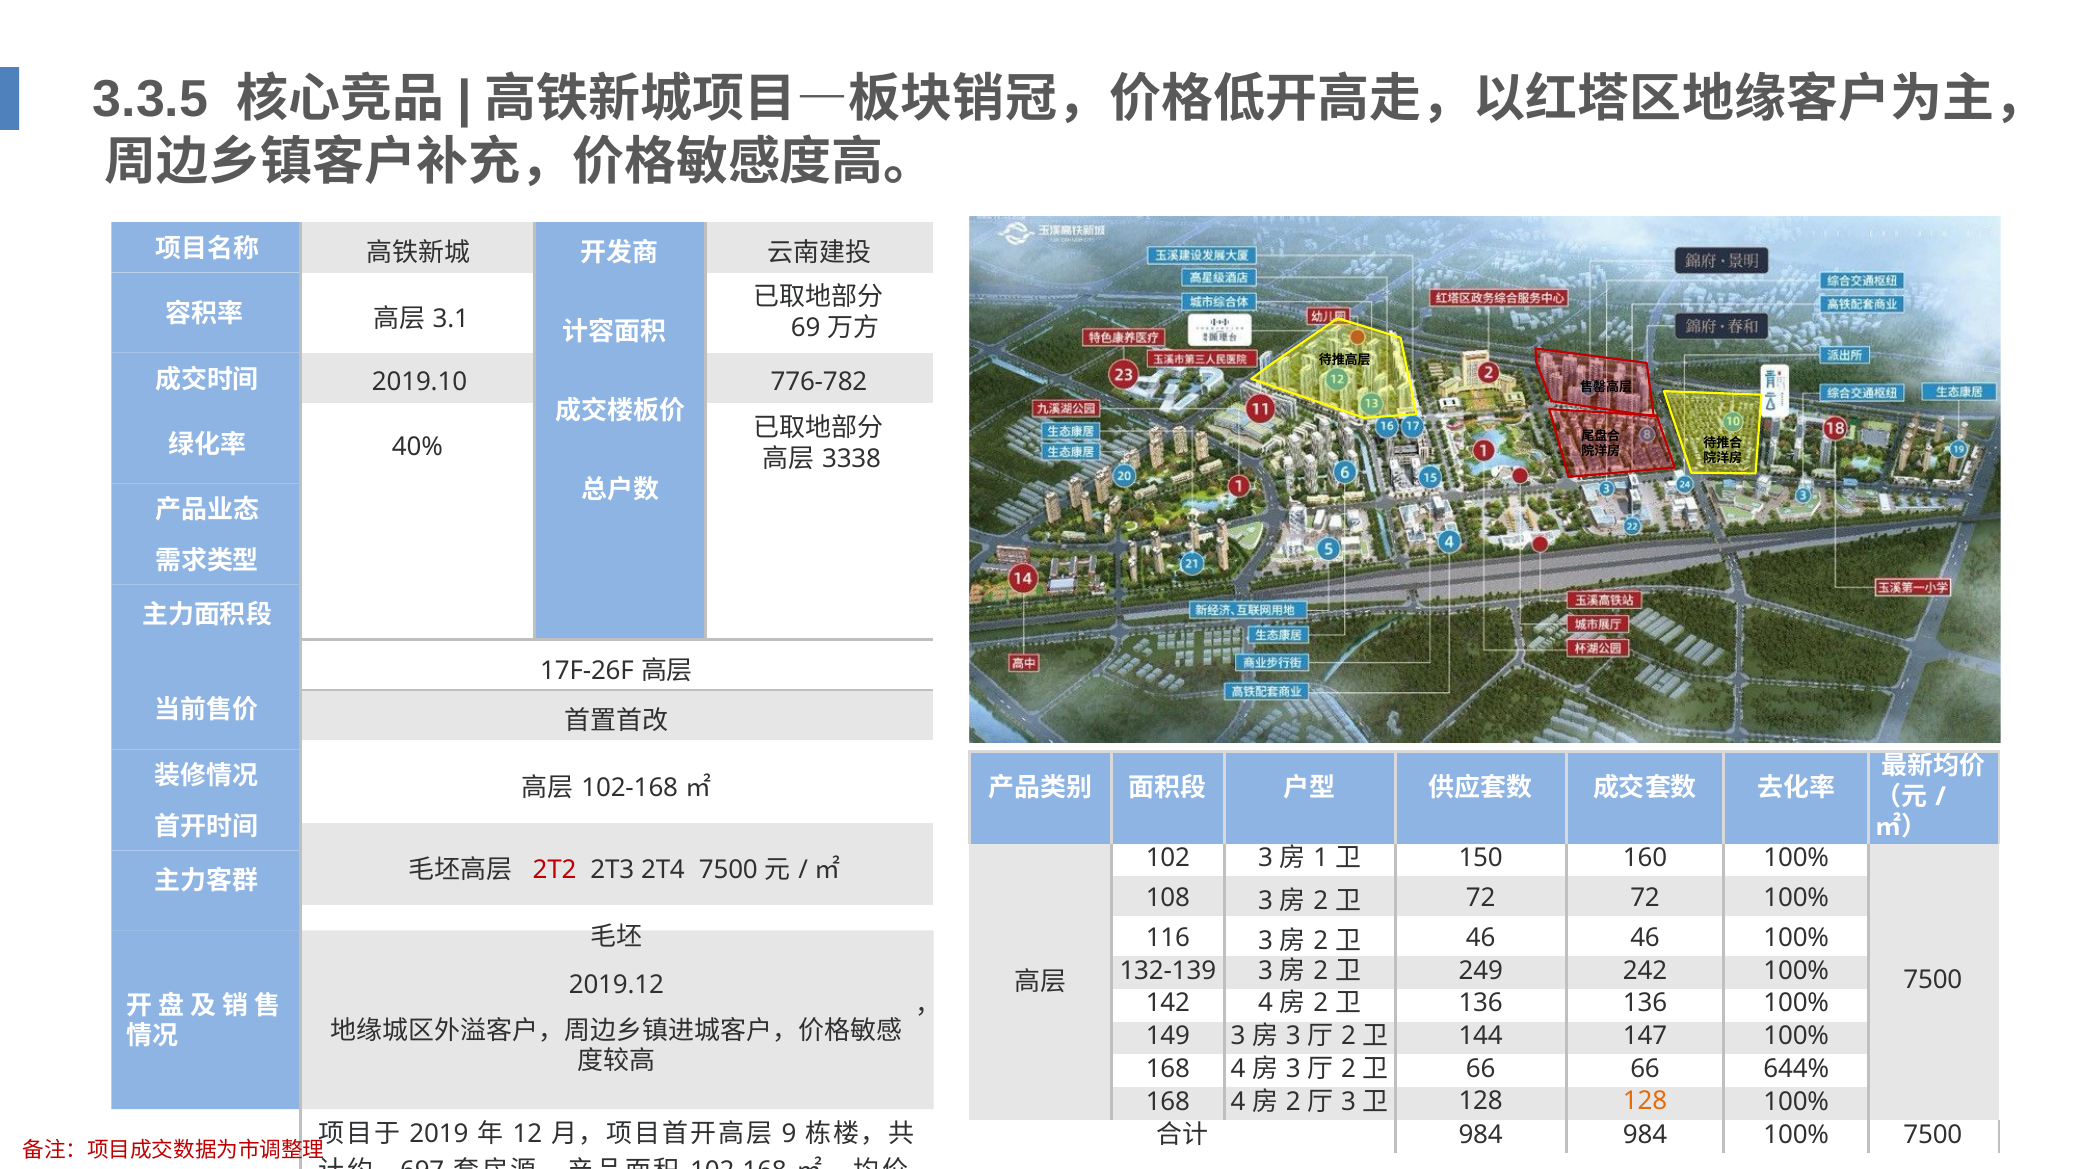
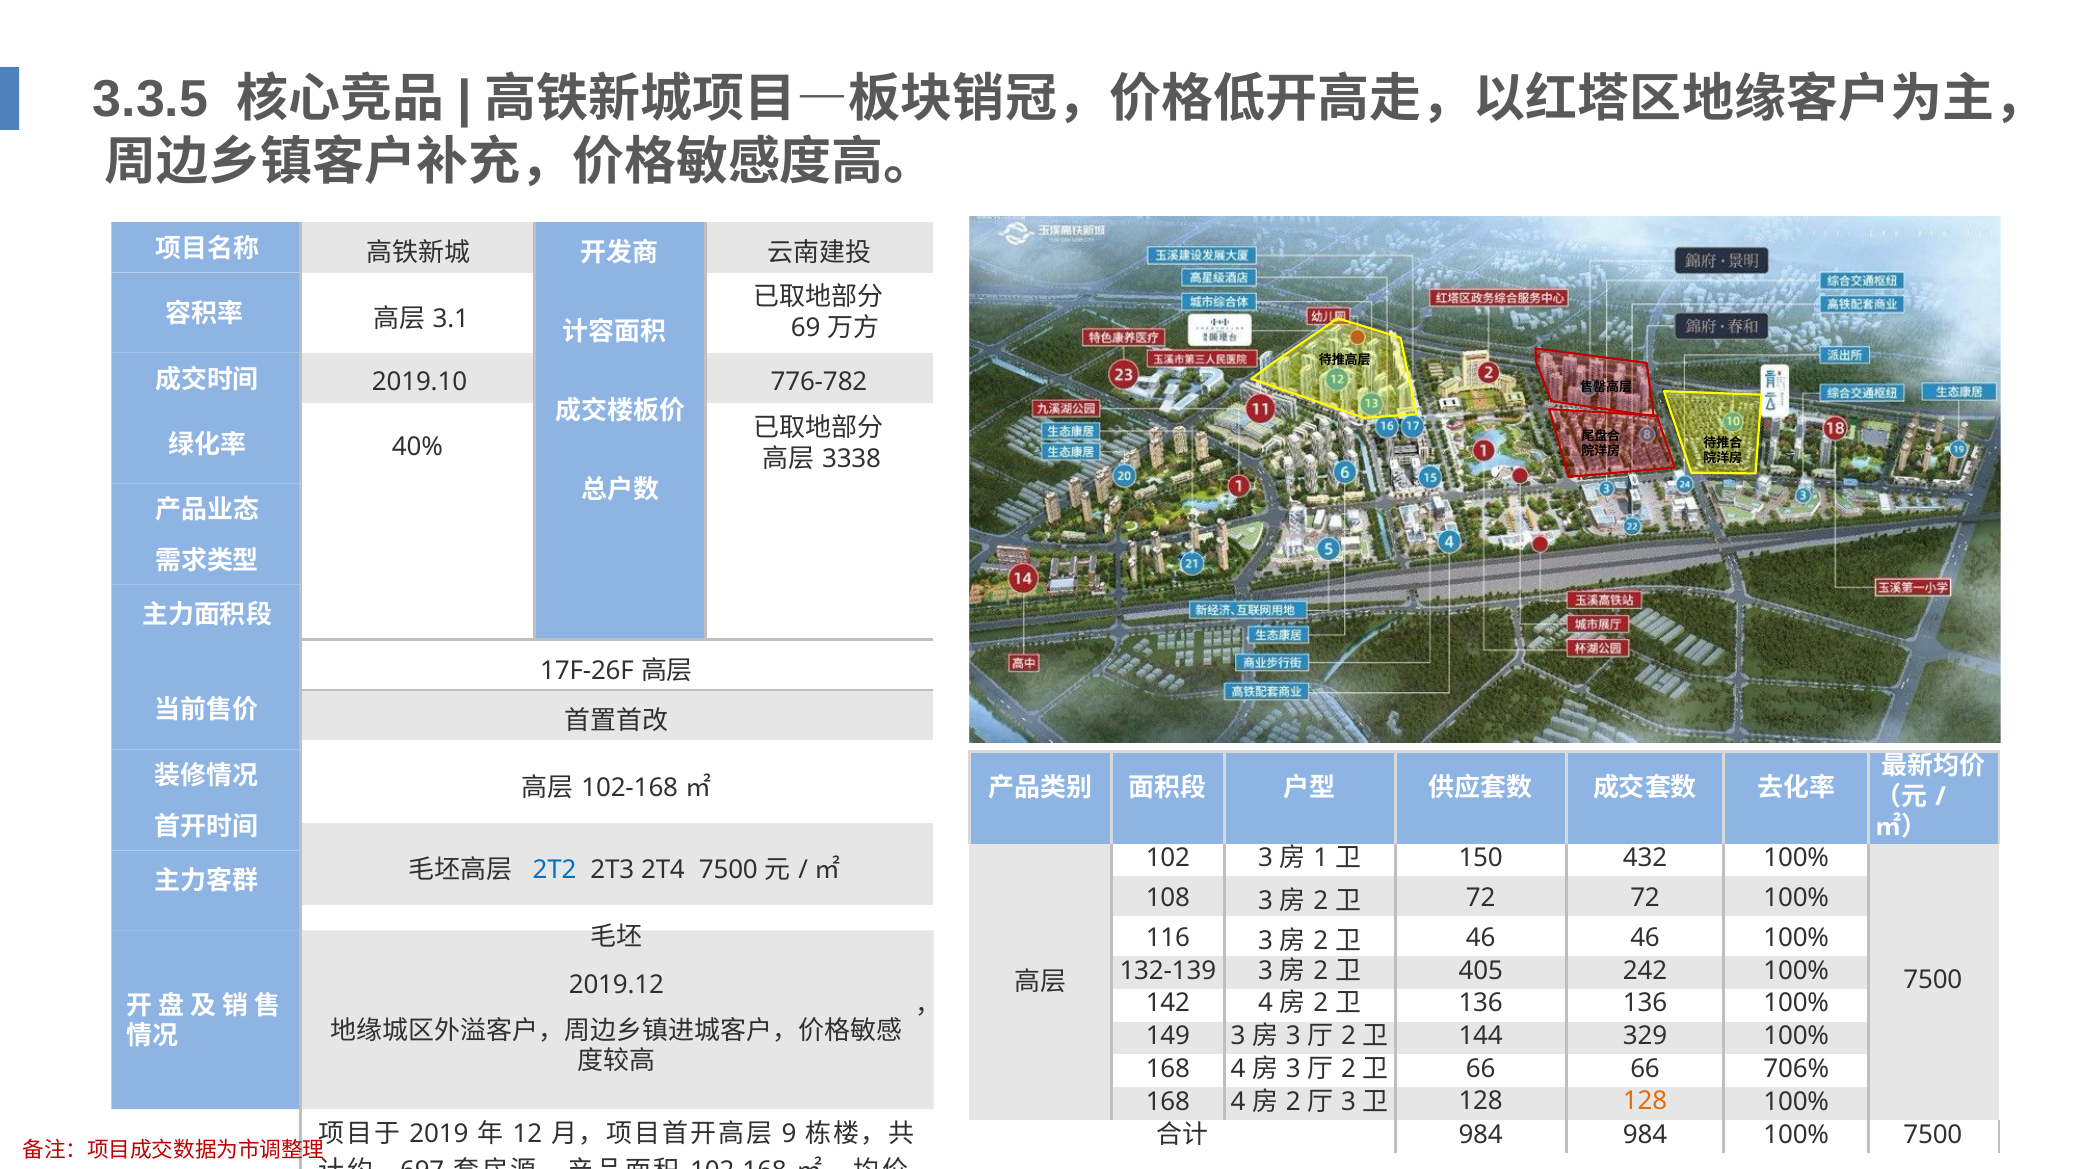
160: 160 -> 432 (1645, 858)
2T2 colour: red -> blue (555, 870)
249: 249 -> 405 (1481, 970)
147: 147 -> 329 (1645, 1036)
644%: 644% -> 706% (1796, 1069)
